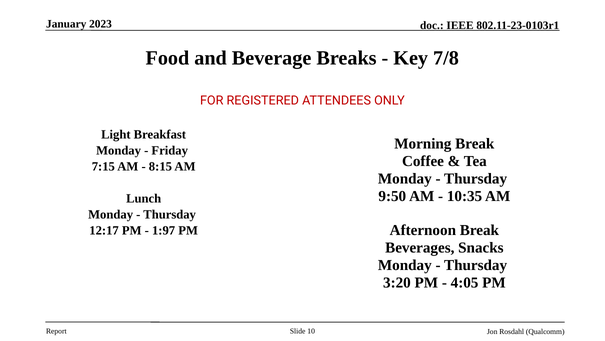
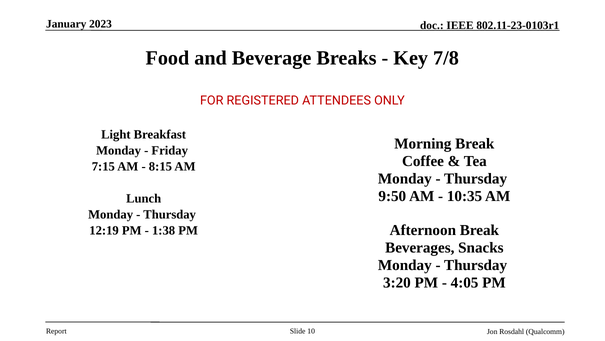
12:17: 12:17 -> 12:19 (104, 230)
1:97: 1:97 -> 1:38 (164, 230)
